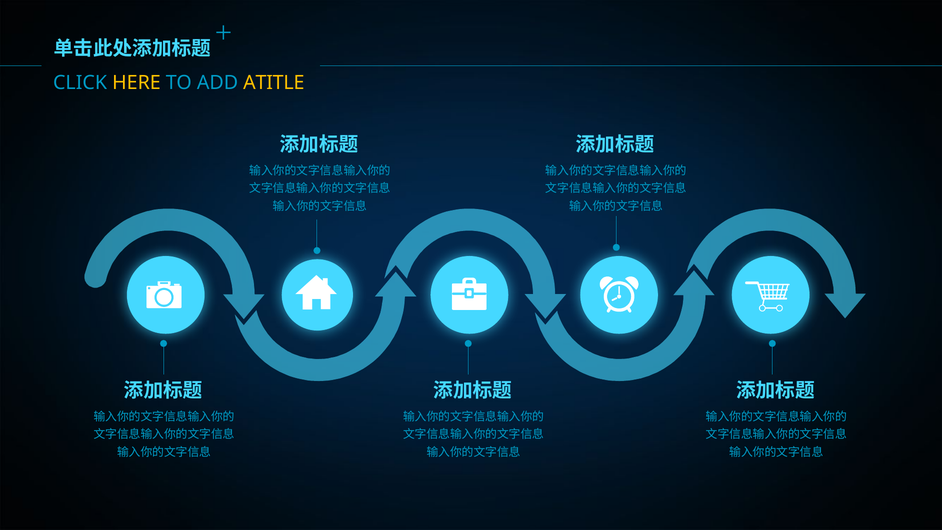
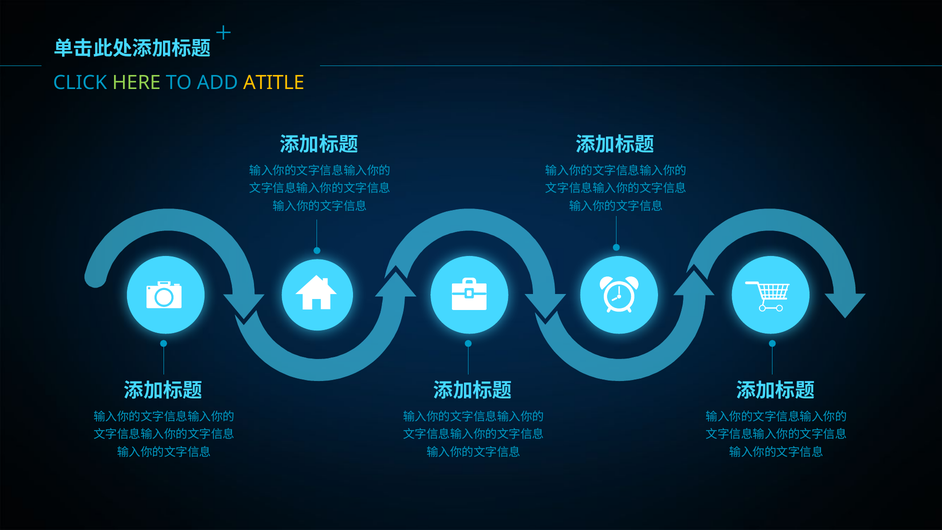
HERE colour: yellow -> light green (136, 83)
